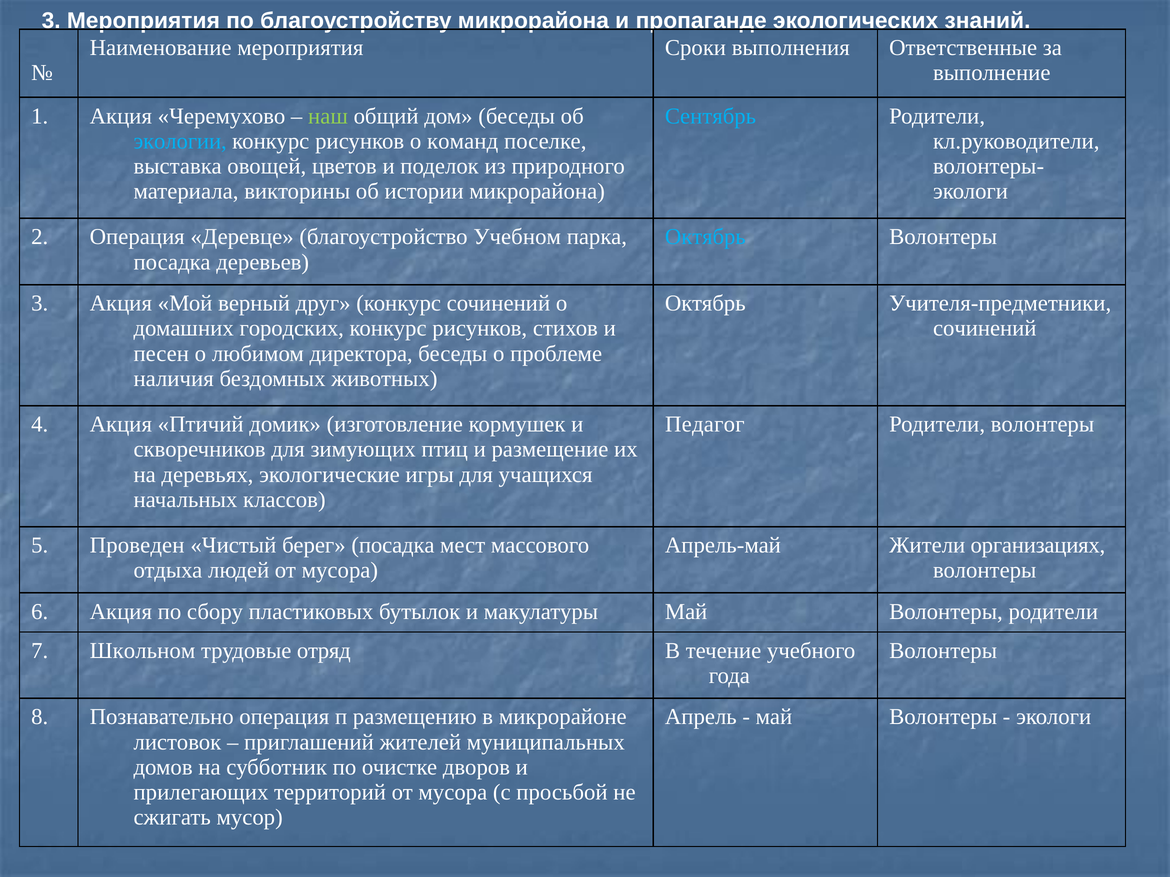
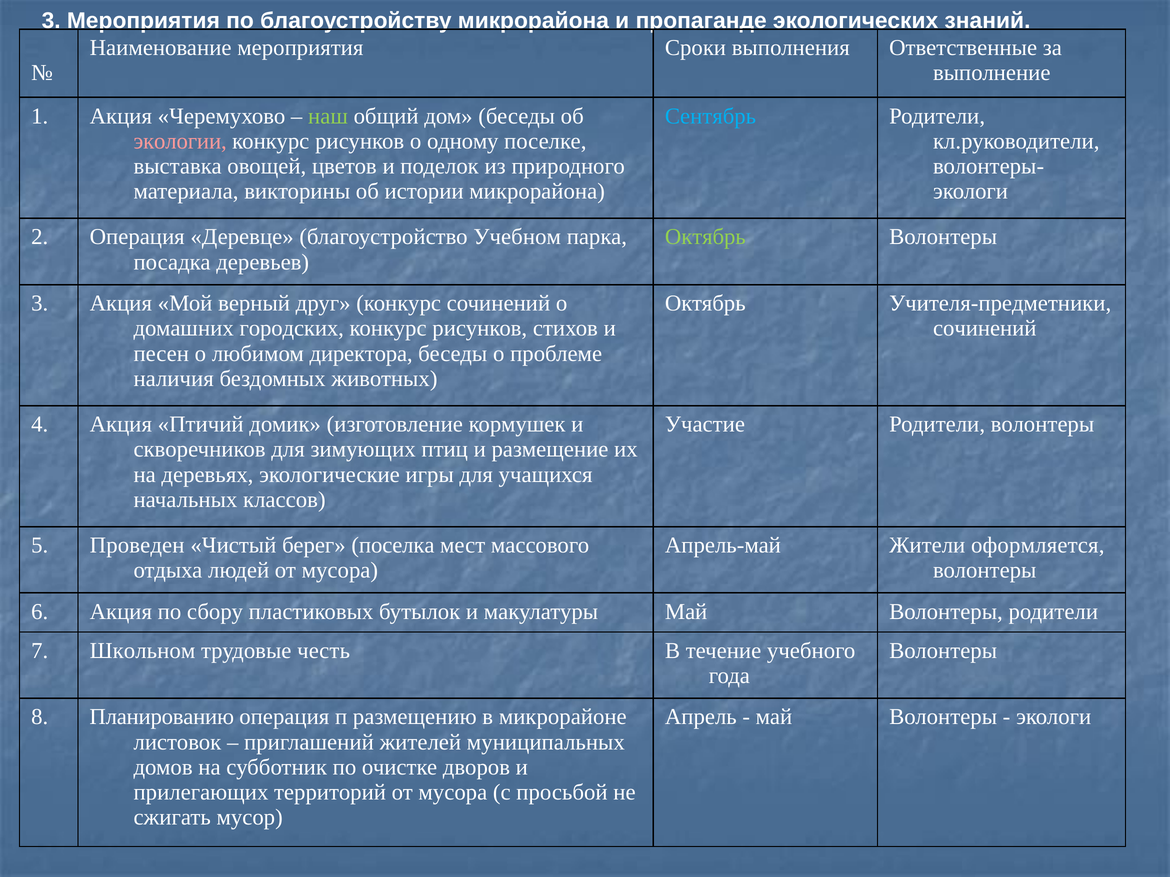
экологии colour: light blue -> pink (180, 141)
команд: команд -> одному (463, 141)
Октябрь colour: light blue -> light green (705, 237)
Педагог: Педагог -> Участие (705, 424)
берег посадка: посадка -> поселка (393, 545)
организациях: организациях -> оформляется (1038, 545)
отряд: отряд -> честь (324, 651)
Познавательно: Познавательно -> Планированию (162, 717)
